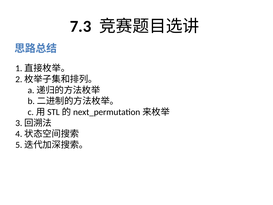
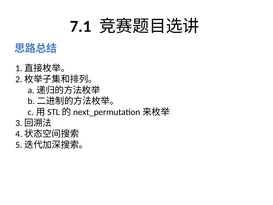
7.3: 7.3 -> 7.1 (81, 26)
